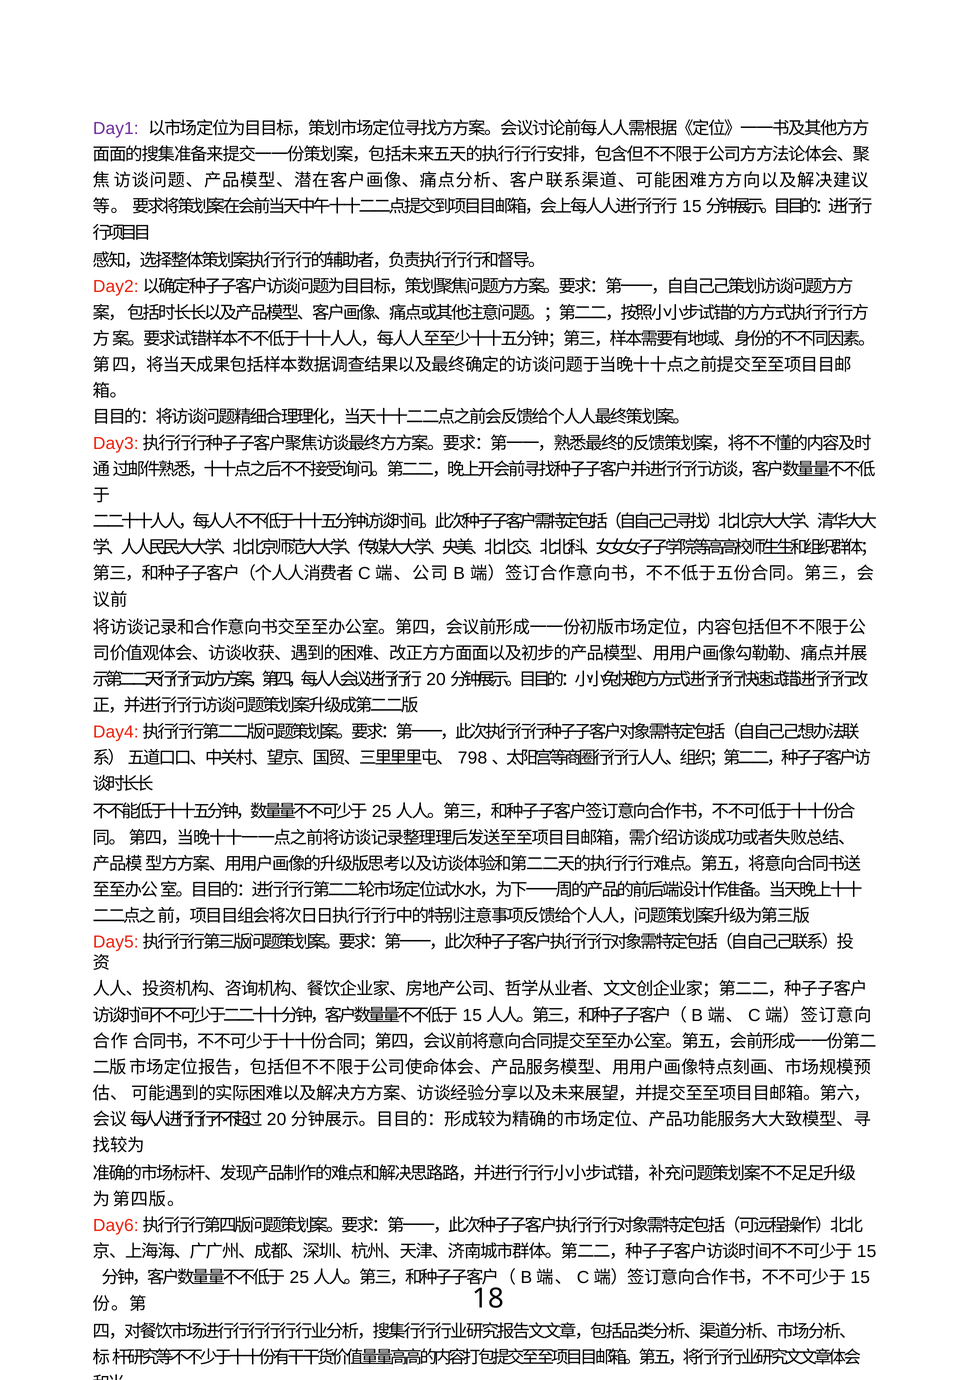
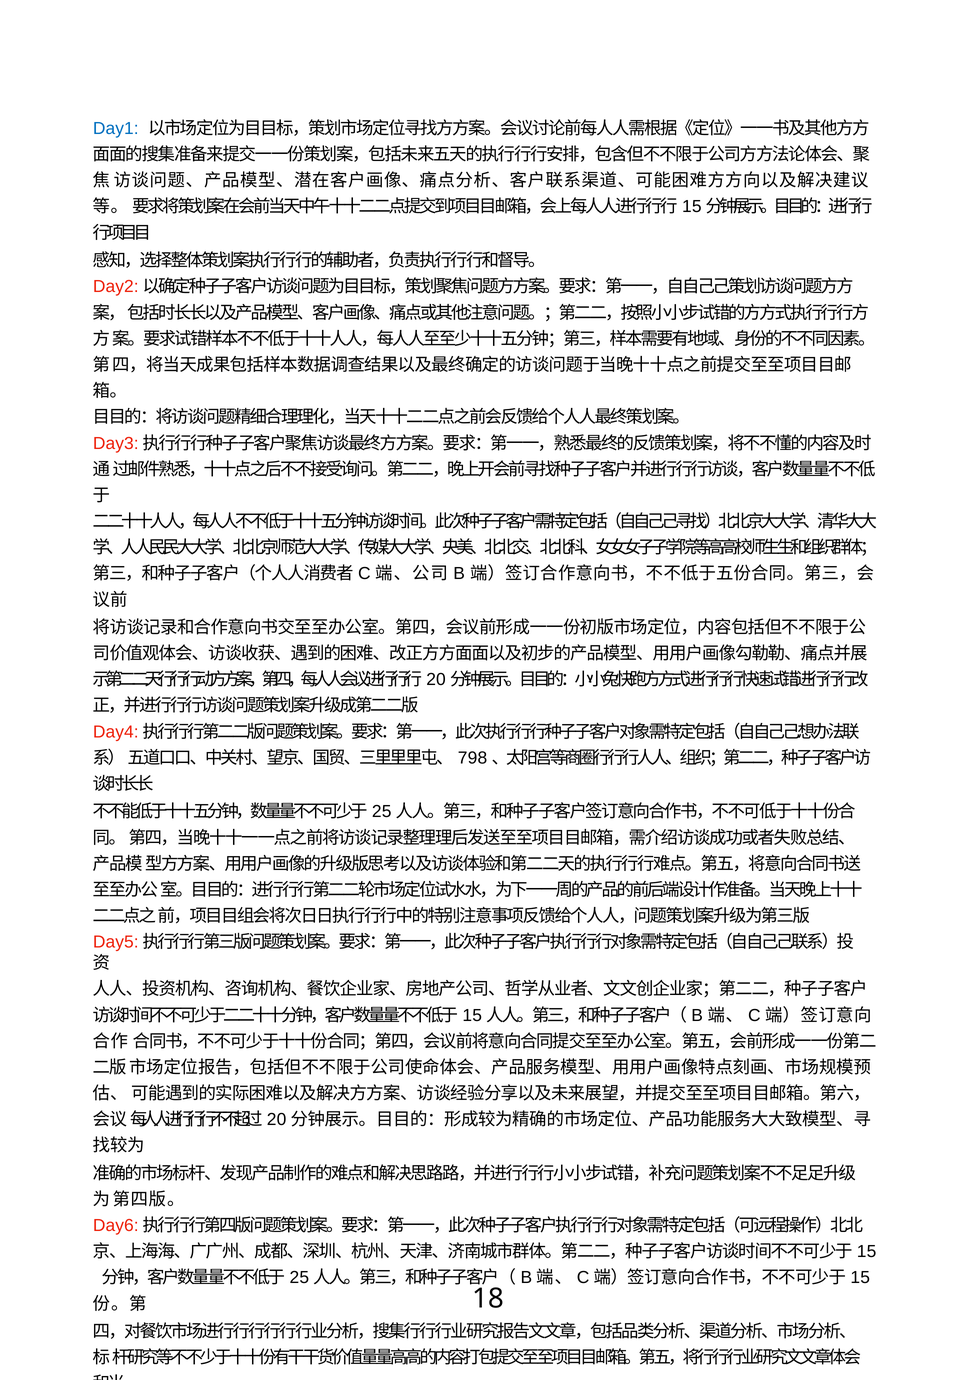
Day1 colour: purple -> blue (116, 128)
